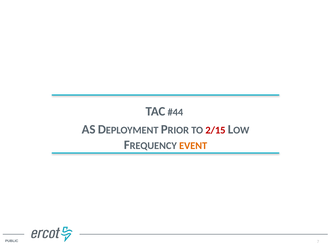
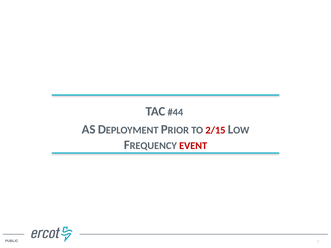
EVENT colour: orange -> red (193, 146)
